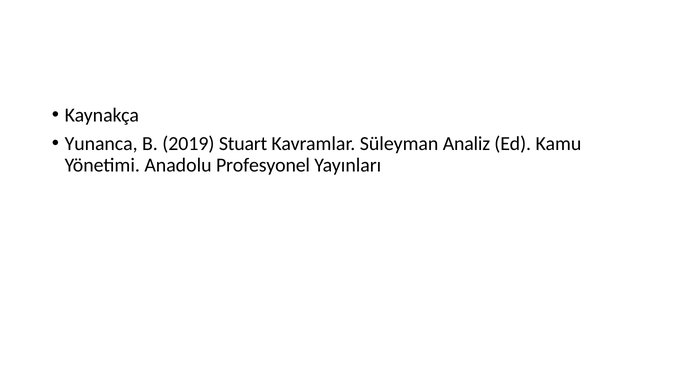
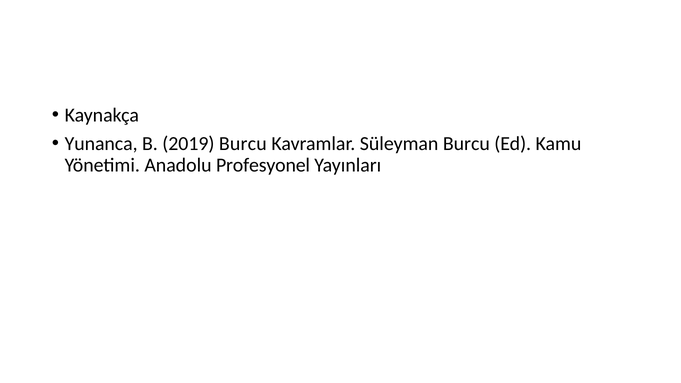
2019 Stuart: Stuart -> Burcu (243, 144)
Süleyman Analiz: Analiz -> Burcu (466, 144)
